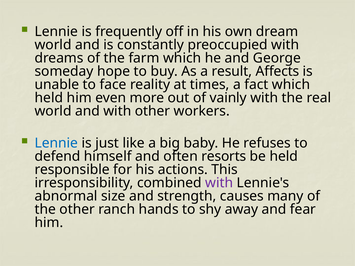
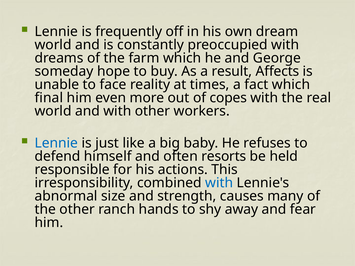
held: held -> final (49, 98)
vainly: vainly -> copes (228, 98)
with colour: purple -> blue (219, 183)
